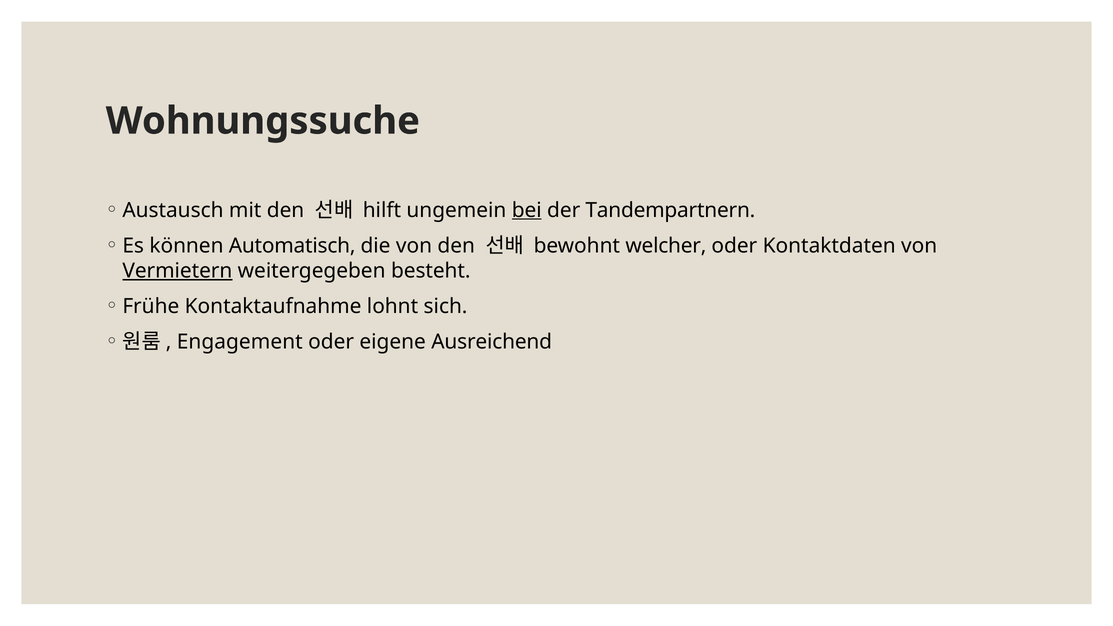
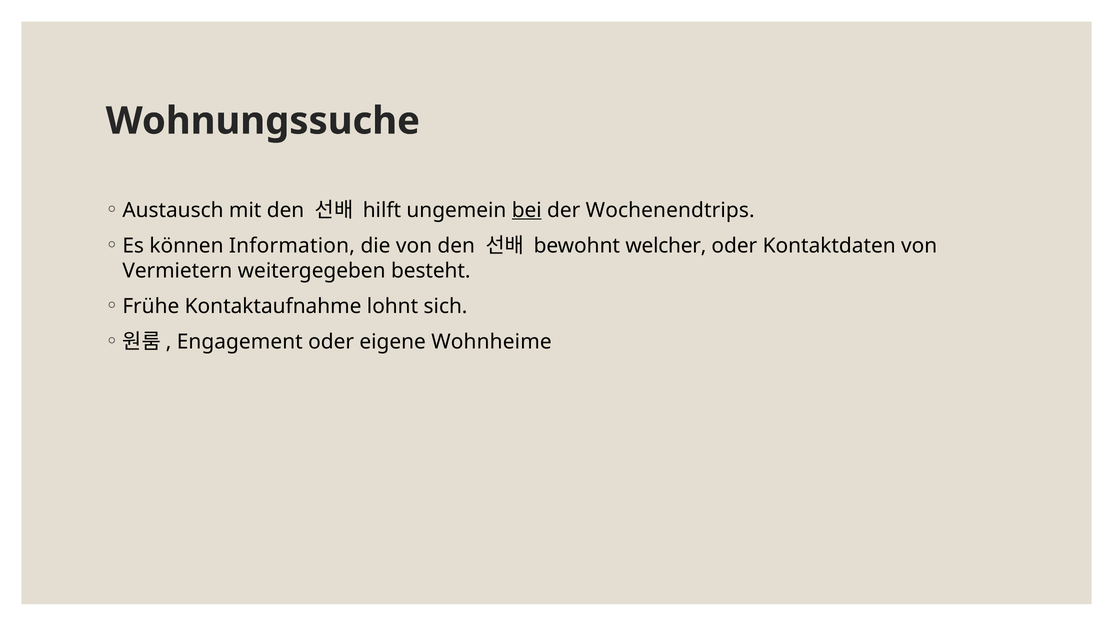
Tandempartnern: Tandempartnern -> Wochenendtrips (670, 210)
Automatisch: Automatisch -> Information (292, 246)
Vermietern underline: present -> none (177, 271)
Ausreichend: Ausreichend -> Wohnheime (491, 342)
